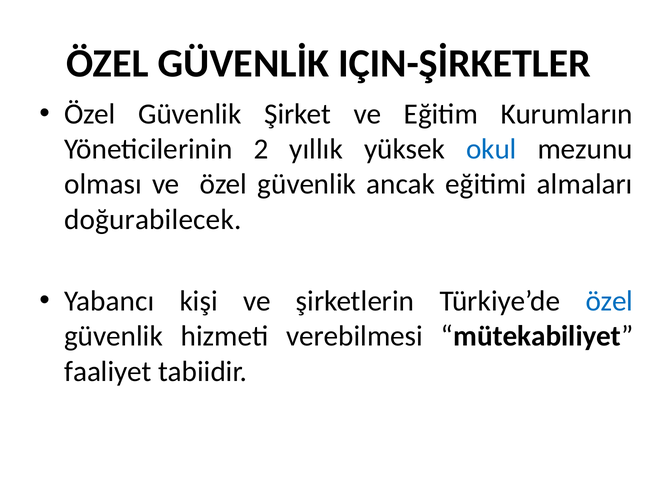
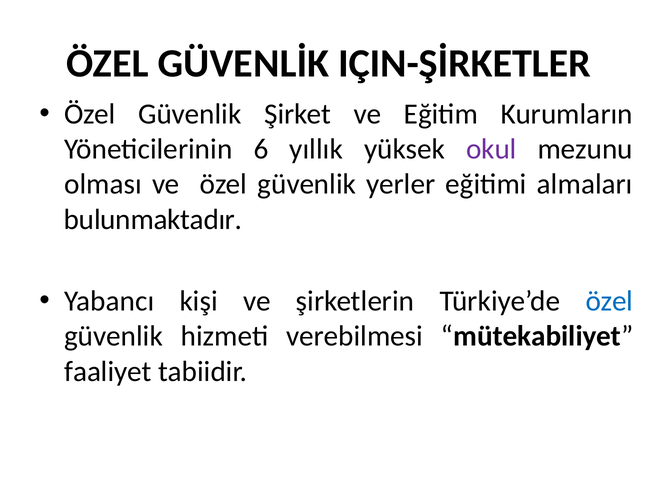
2: 2 -> 6 (261, 149)
okul colour: blue -> purple (491, 149)
ancak: ancak -> yerler (401, 184)
doğurabilecek: doğurabilecek -> bulunmaktadır (153, 220)
